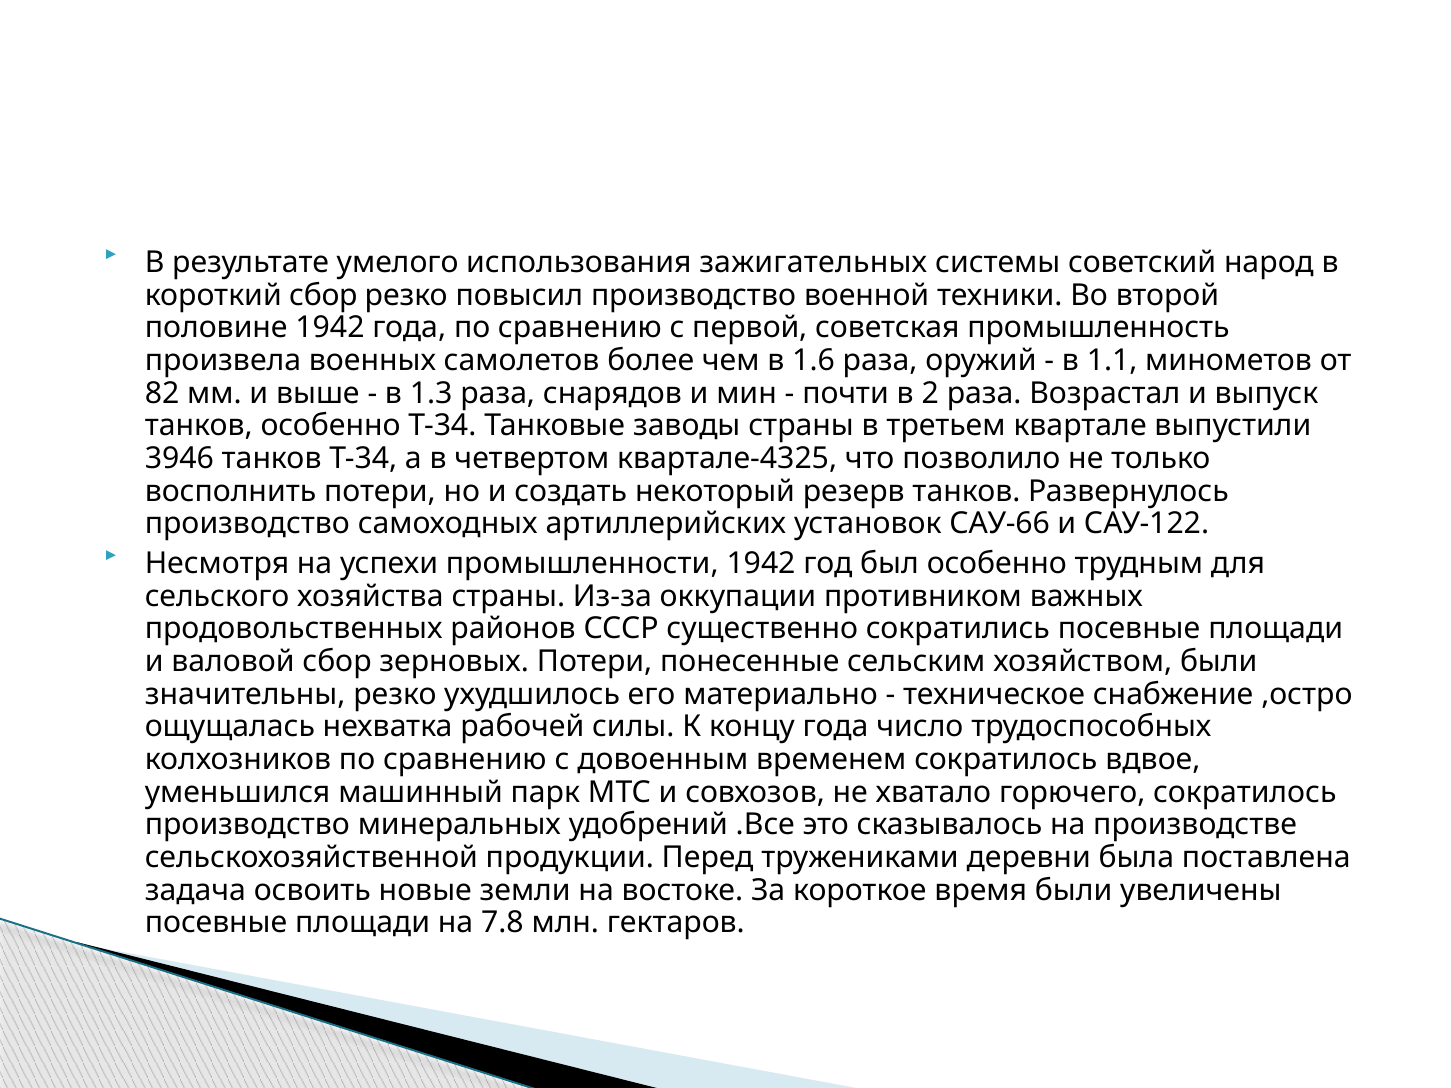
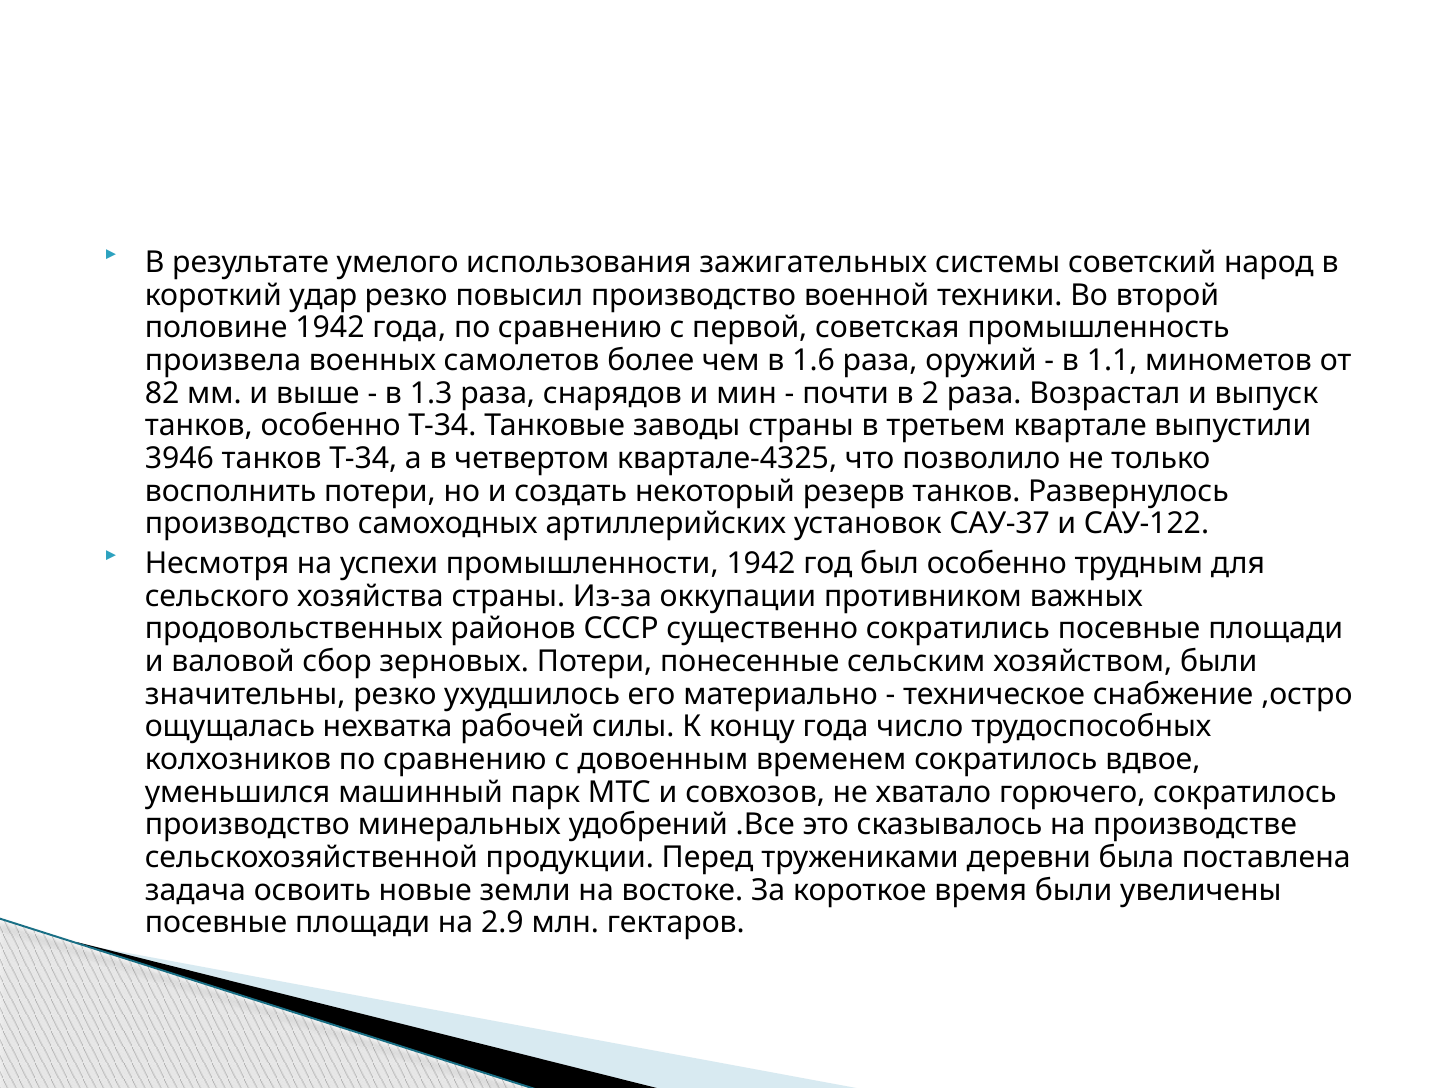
короткий сбор: сбор -> удар (323, 295)
САУ-66: САУ-66 -> САУ-37 (1000, 524)
7.8: 7.8 -> 2.9 (502, 923)
